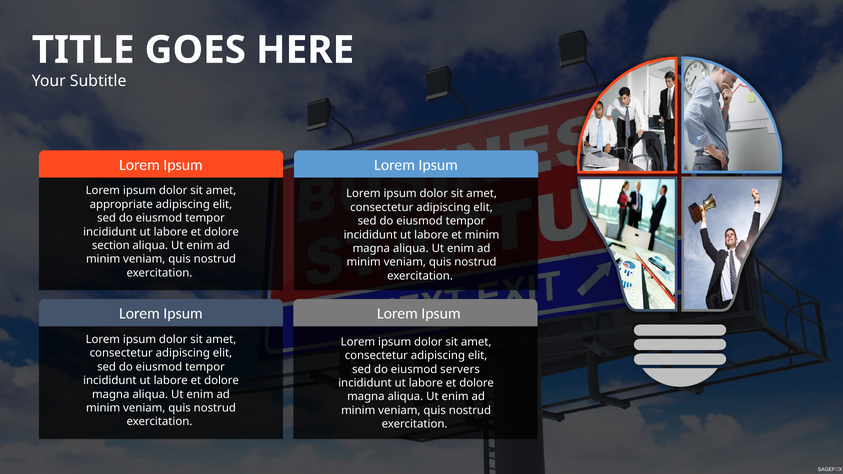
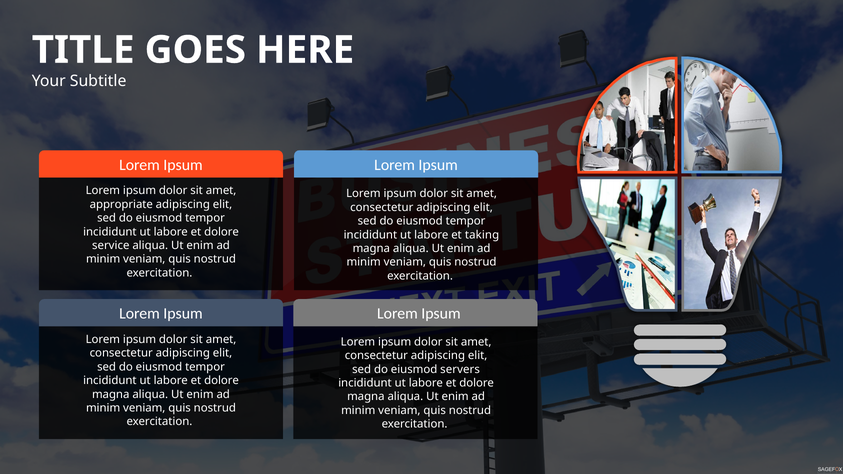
et minim: minim -> taking (482, 235)
section: section -> service (111, 246)
